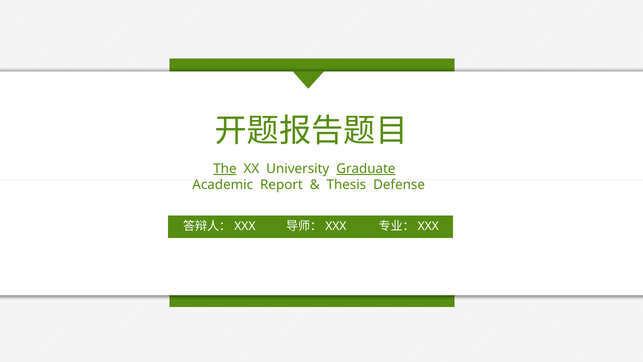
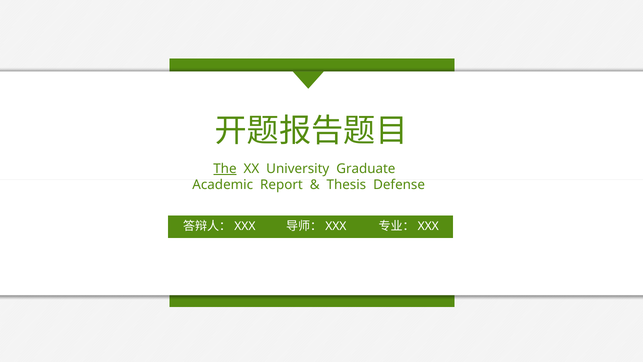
Graduate underline: present -> none (366, 168)
